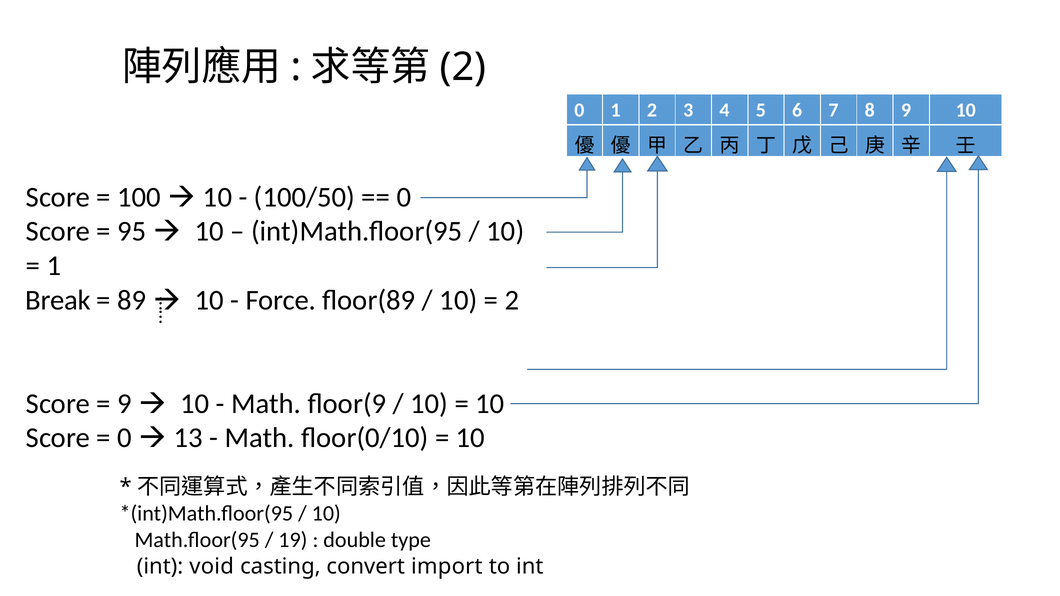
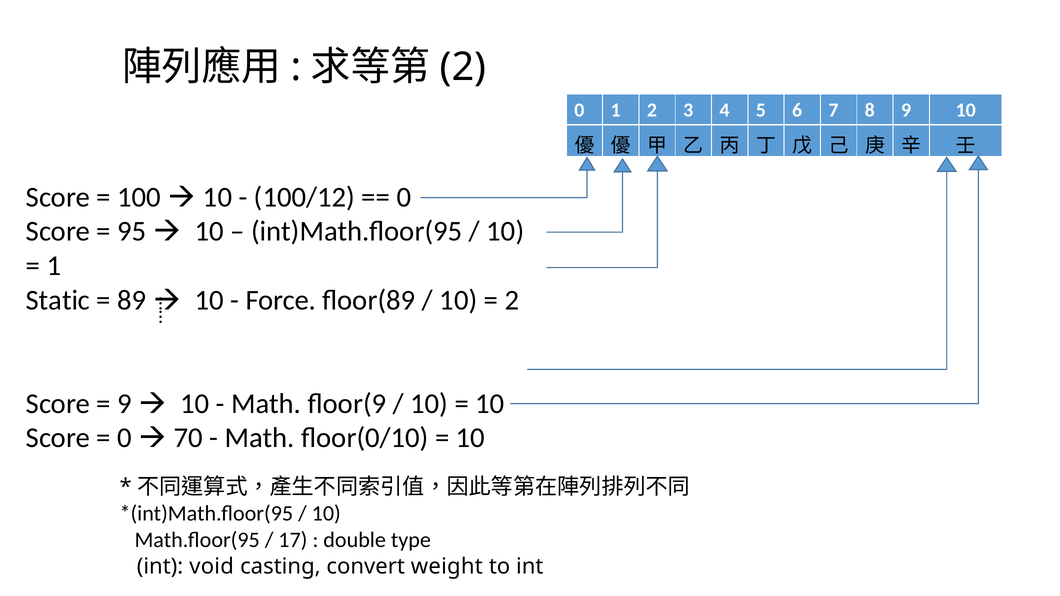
100/50: 100/50 -> 100/12 (304, 197)
Break: Break -> Static (58, 300)
13: 13 -> 70 (188, 438)
19: 19 -> 17 (293, 540)
import: import -> weight (447, 567)
